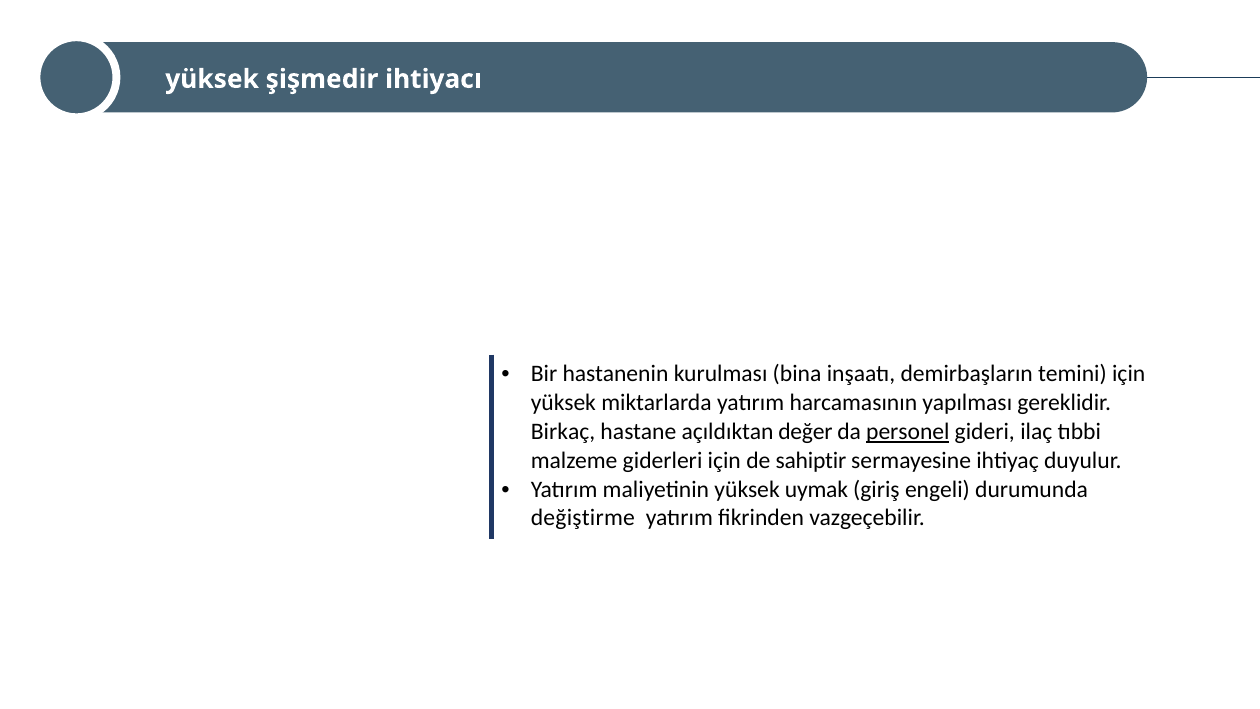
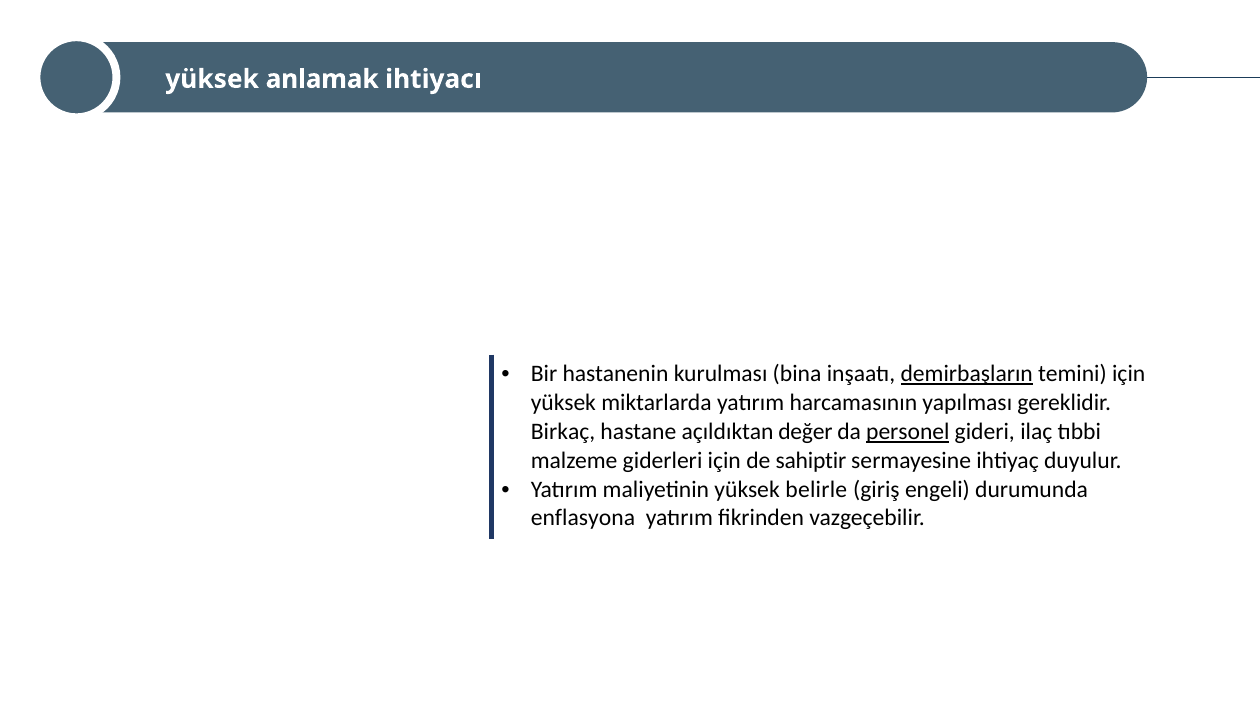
şişmedir: şişmedir -> anlamak (322, 79)
demirbaşların underline: none -> present (967, 374)
uymak: uymak -> belirle (816, 489)
değiştirme: değiştirme -> enflasyona (583, 518)
